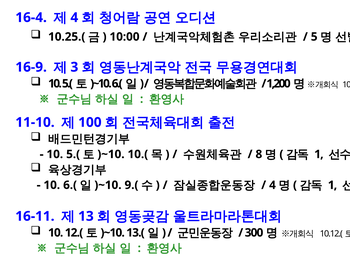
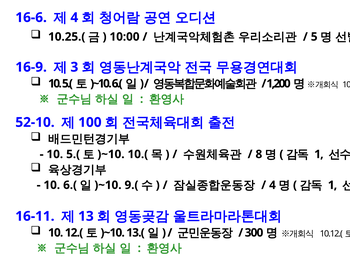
16-4: 16-4 -> 16-6 (31, 17)
11-10: 11-10 -> 52-10 (35, 122)
